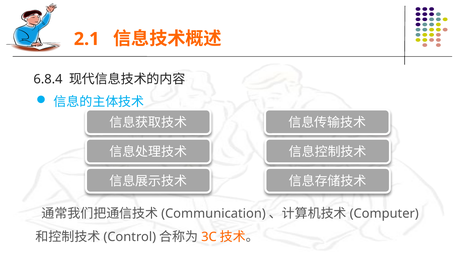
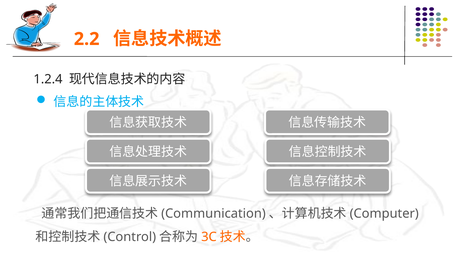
2.1: 2.1 -> 2.2 (87, 39)
6.8.4: 6.8.4 -> 1.2.4 (48, 79)
